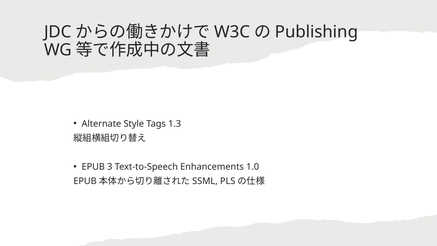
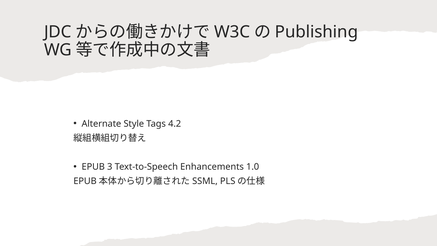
1.3: 1.3 -> 4.2 (175, 124)
